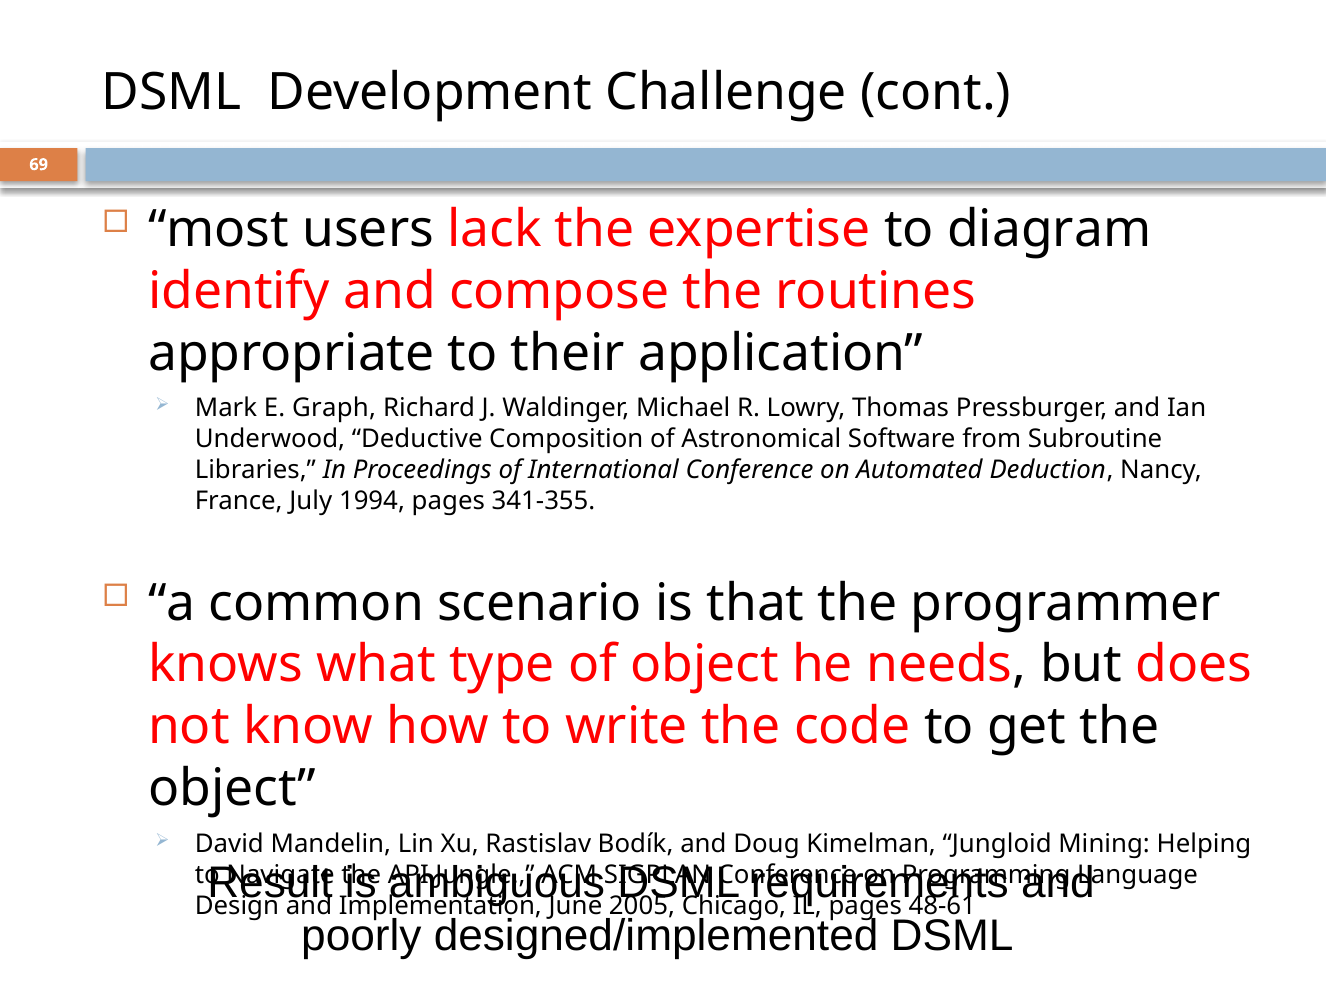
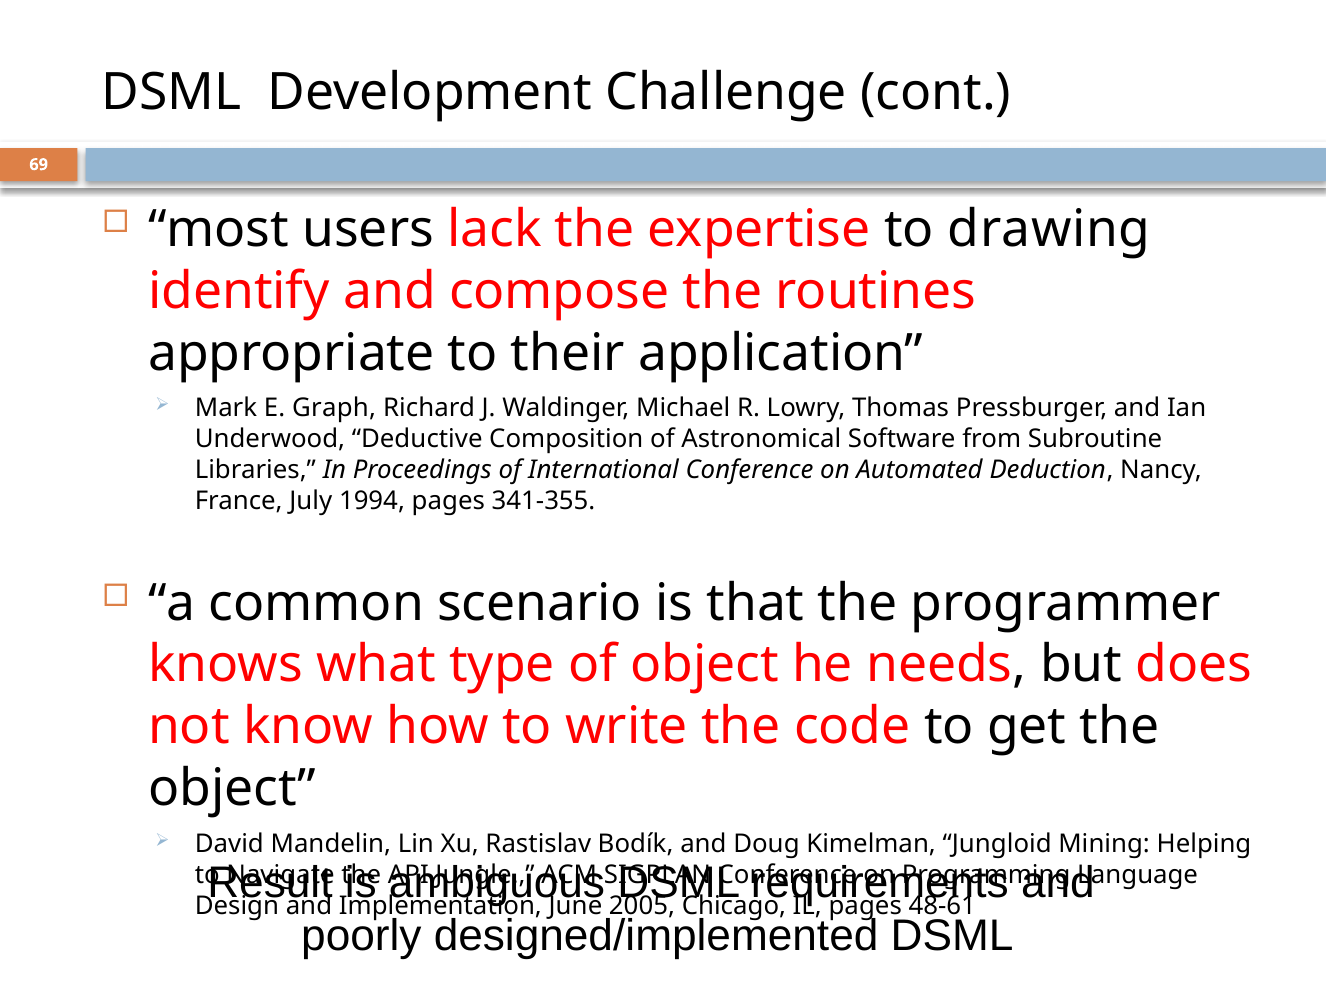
diagram: diagram -> drawing (1049, 229)
